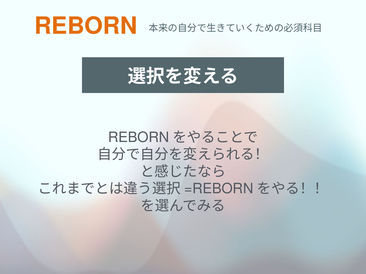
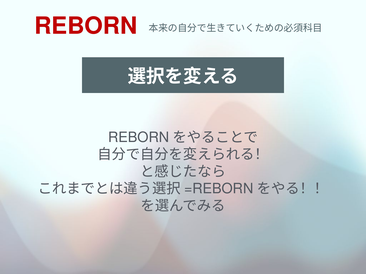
REBORN colour: orange -> red (86, 26)
